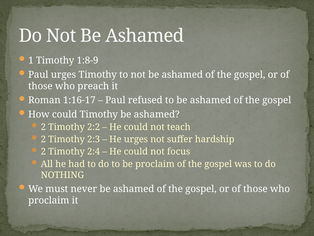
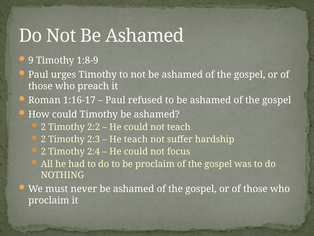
1: 1 -> 9 (31, 60)
He urges: urges -> teach (136, 139)
